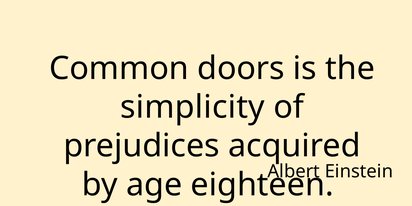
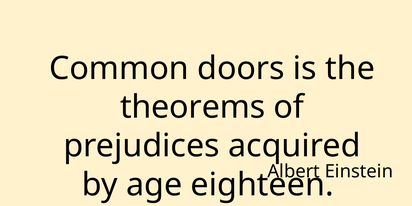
simplicity: simplicity -> theorems (193, 107)
